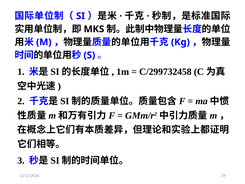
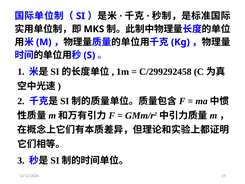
C/299732458: C/299732458 -> C/299292458 (165, 72)
